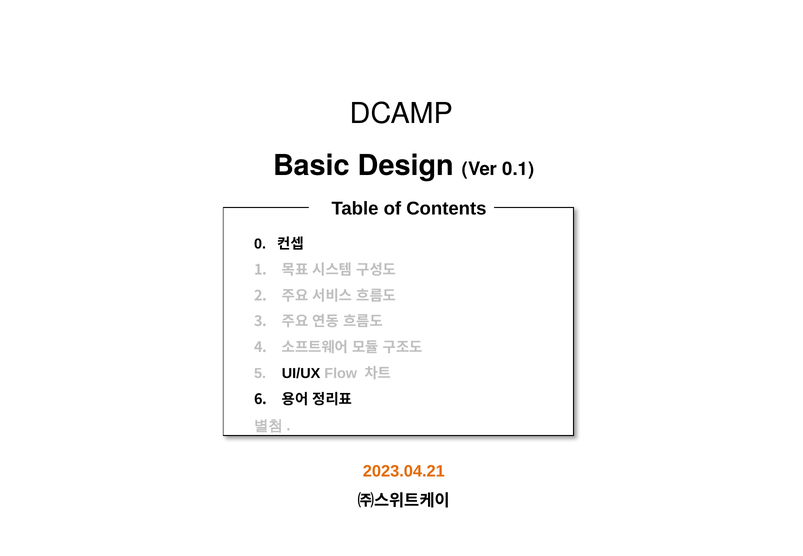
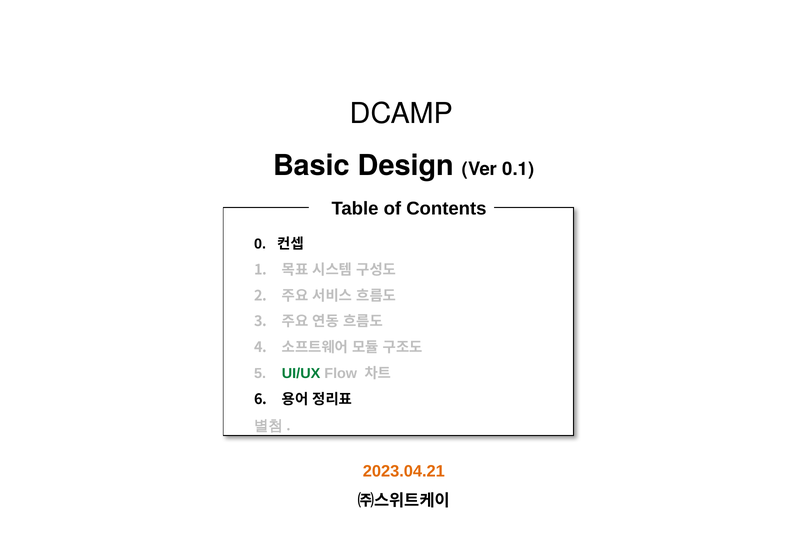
UI/UX colour: black -> green (301, 374)
